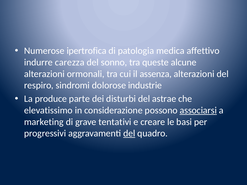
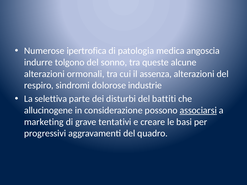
affettivo: affettivo -> angoscia (203, 51)
carezza: carezza -> tolgono (70, 62)
produce: produce -> selettiva (51, 99)
astrae: astrae -> battiti (164, 99)
elevatissimo: elevatissimo -> allucinogene (48, 110)
del underline: present -> none (129, 134)
